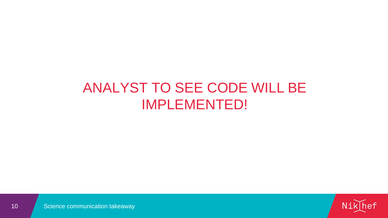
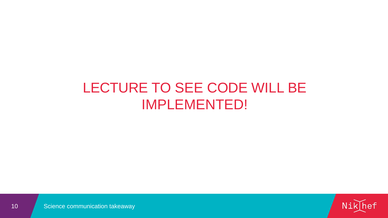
ANALYST: ANALYST -> LECTURE (115, 88)
